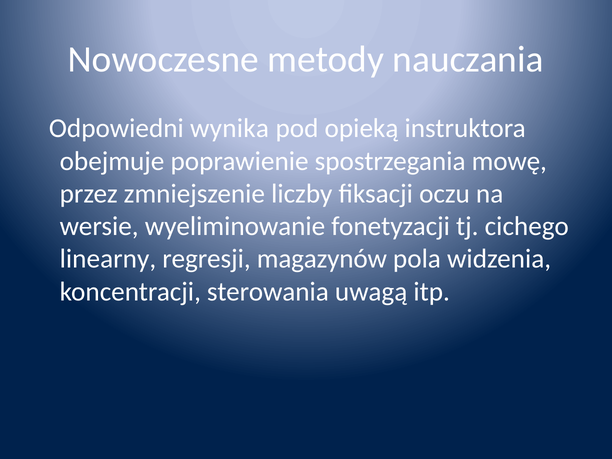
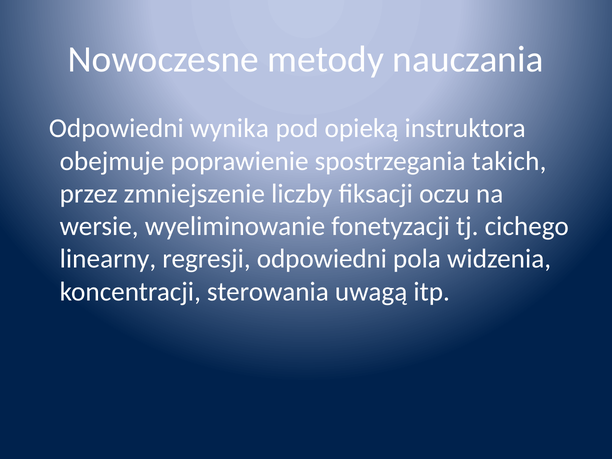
mowę: mowę -> takich (509, 161)
regresji magazynów: magazynów -> odpowiedni (322, 259)
